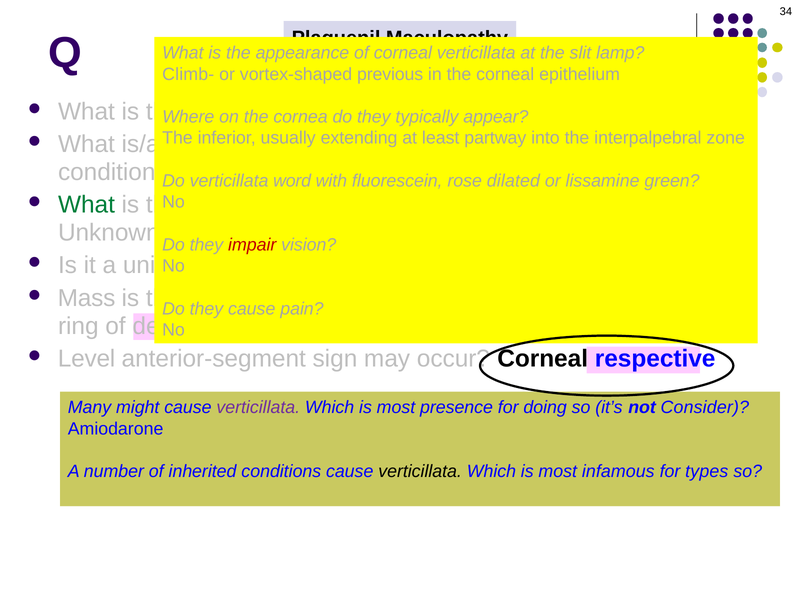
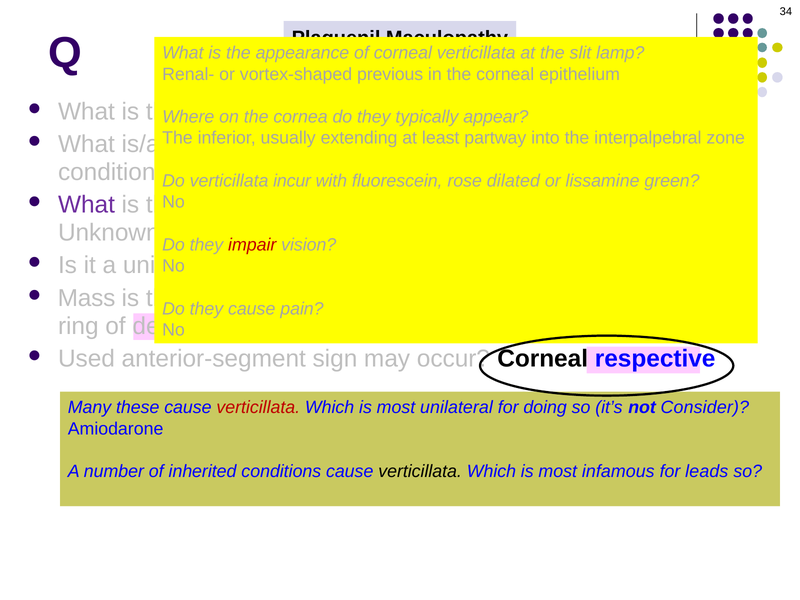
Climb-: Climb- -> Renal- (188, 74)
word: word -> incur (292, 181)
What colour: green -> purple (86, 205)
Level: Level -> Used (86, 359)
might: might -> these (138, 408)
verticillata colour: purple -> red (258, 408)
most presence: presence -> unilateral (456, 408)
types: types -> leads (707, 472)
